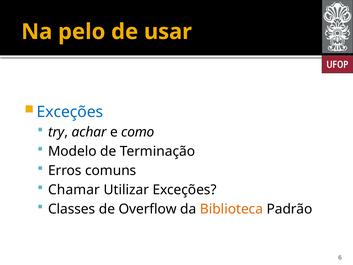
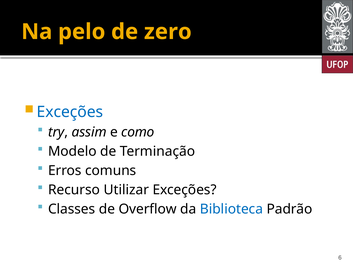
usar: usar -> zero (168, 32)
achar: achar -> assim (89, 132)
Chamar: Chamar -> Recurso (74, 190)
Biblioteca colour: orange -> blue (231, 209)
